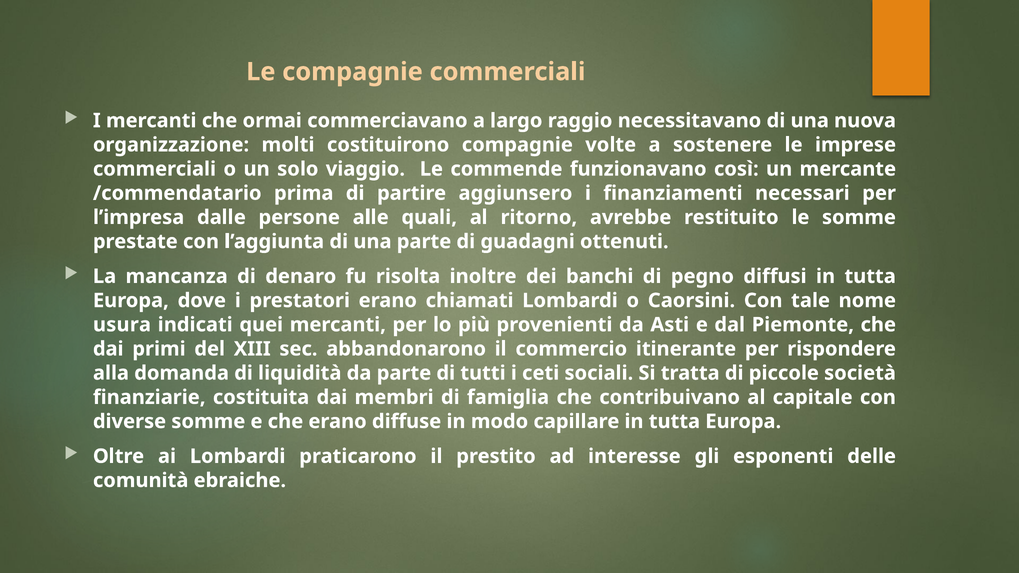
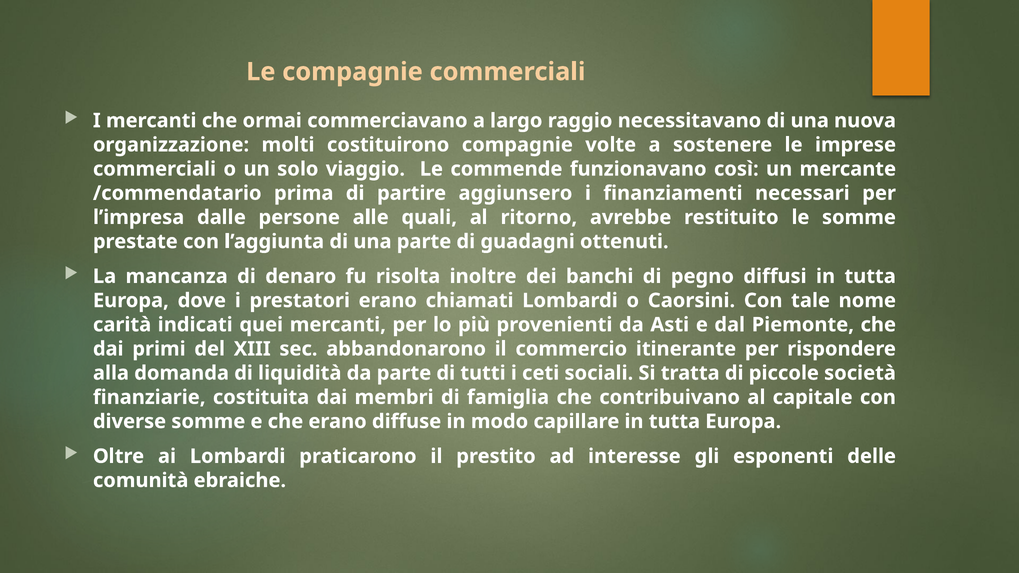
usura: usura -> carità (122, 325)
